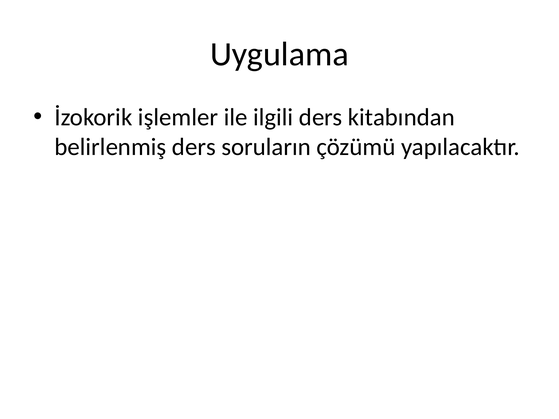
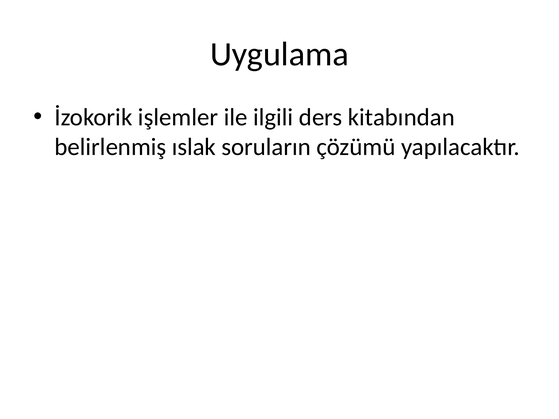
belirlenmiş ders: ders -> ıslak (194, 147)
